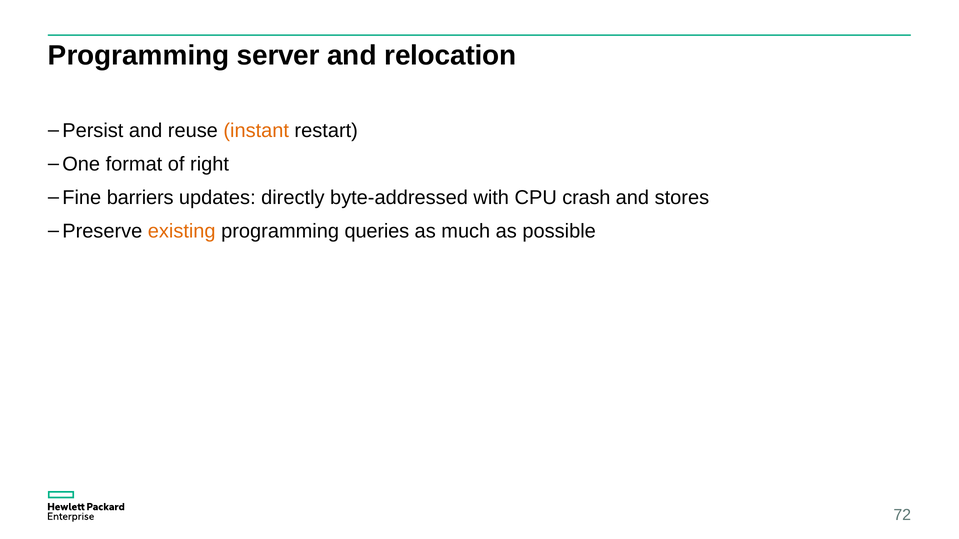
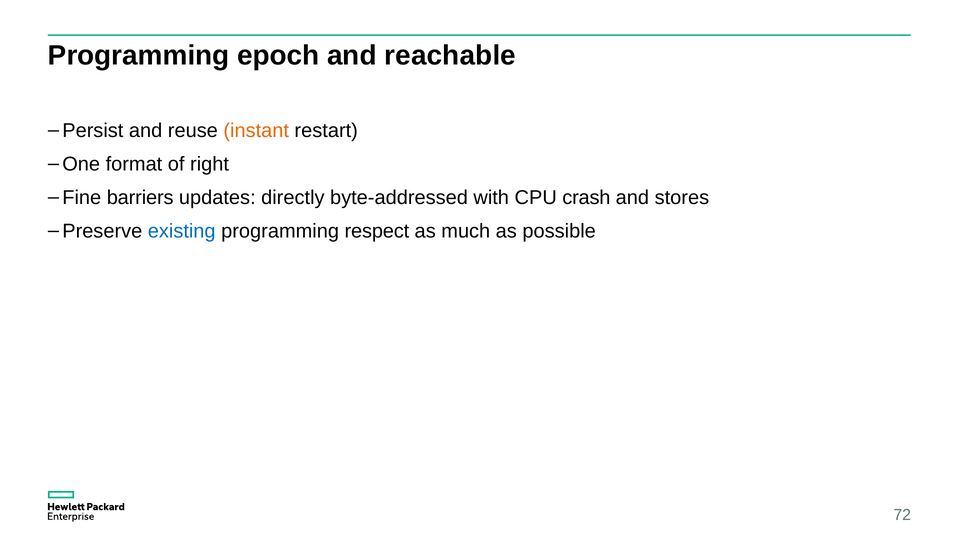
server: server -> epoch (278, 56)
relocation: relocation -> reachable (450, 56)
existing colour: orange -> blue (182, 231)
queries: queries -> respect (377, 231)
